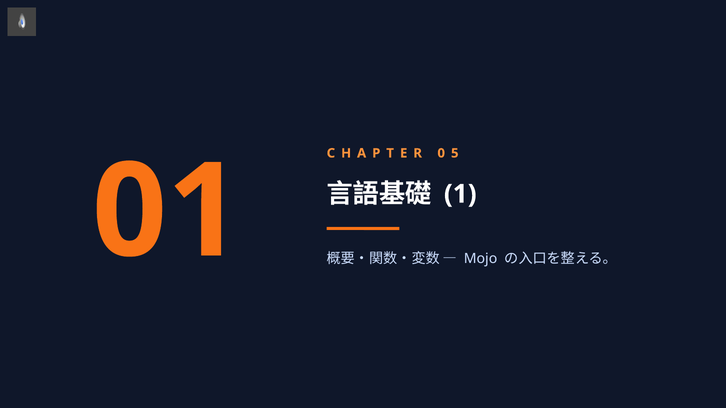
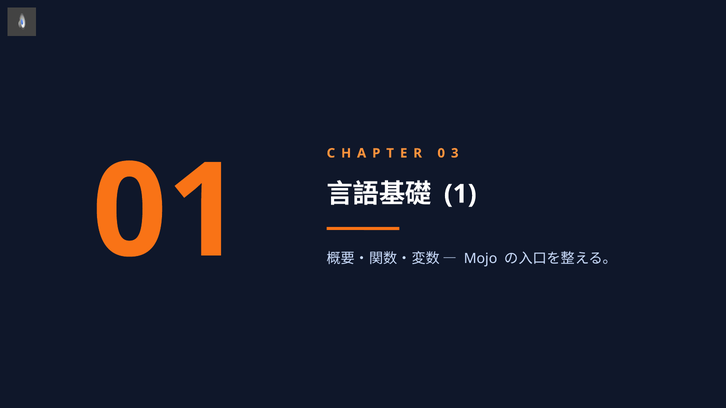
5: 5 -> 3 (455, 153)
